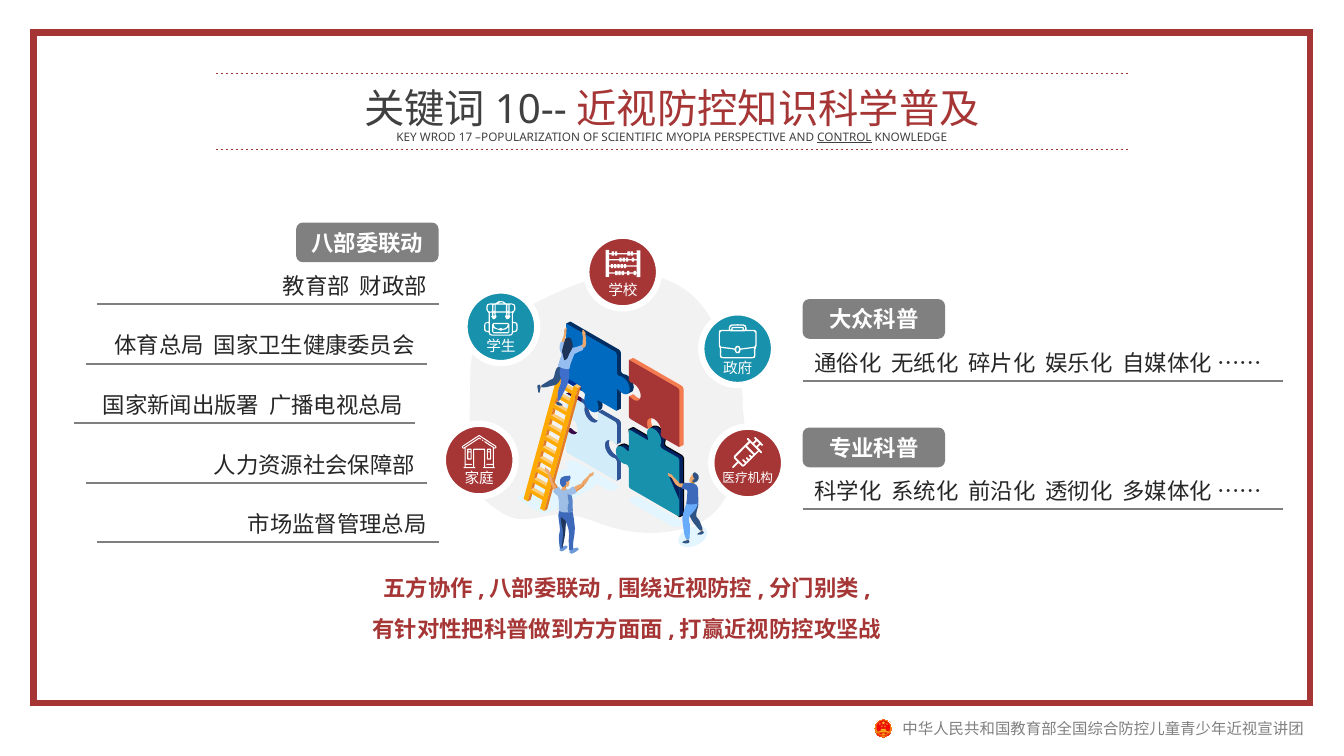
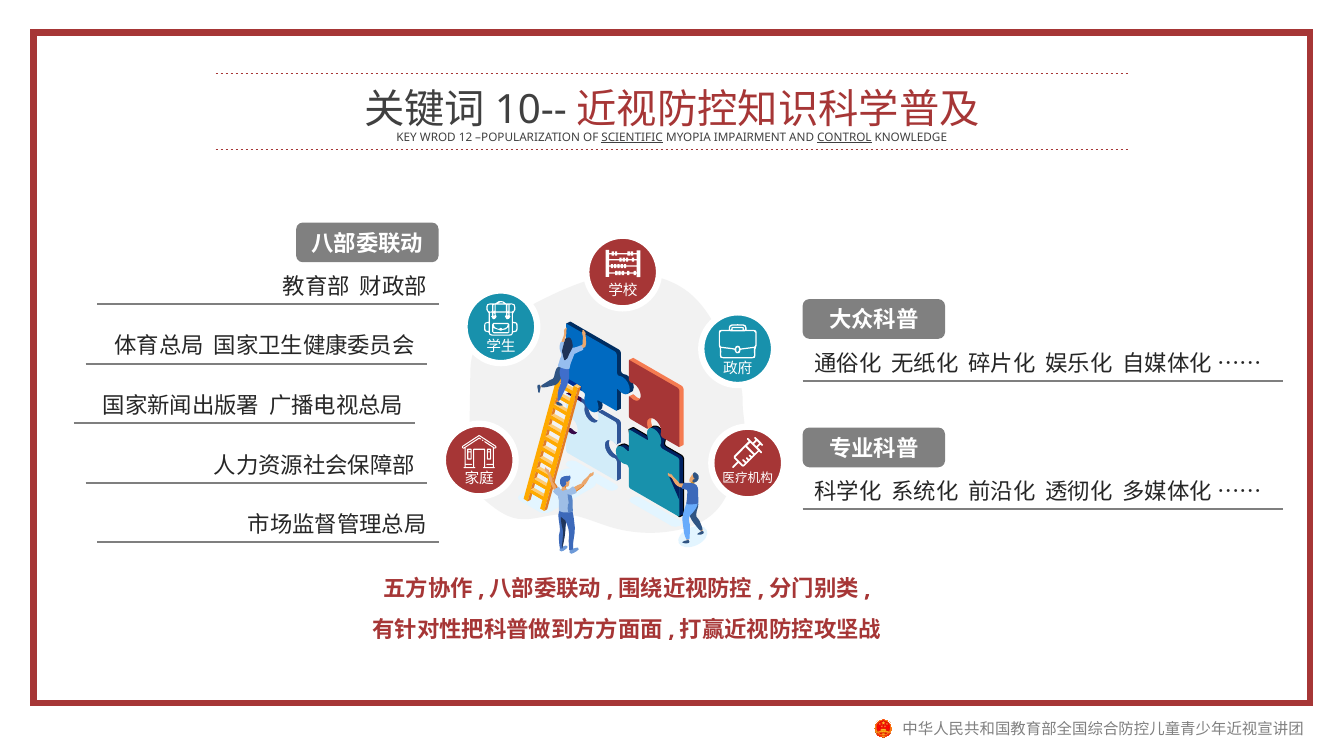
17: 17 -> 12 (466, 138)
SCIENTIFIC underline: none -> present (632, 138)
PERSPECTIVE: PERSPECTIVE -> IMPAIRMENT (750, 138)
